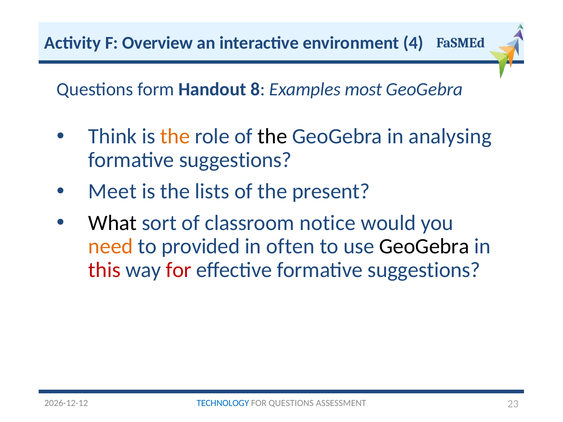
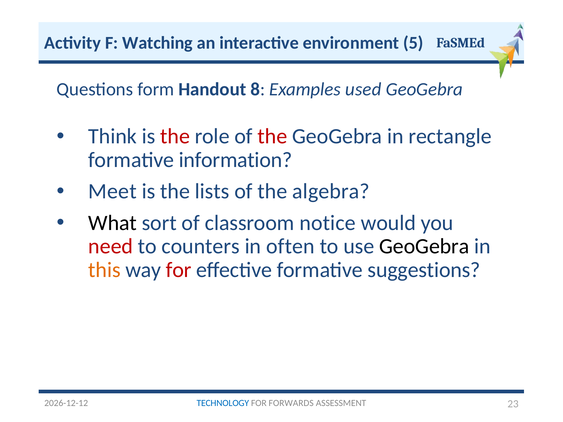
Overview: Overview -> Watching (158, 43)
4: 4 -> 5 (413, 43)
most: most -> used (363, 89)
the colour: orange -> red (175, 136)
the colour: black -> red (272, 136)
analysing: analysing -> rectangle (450, 136)
suggestions: suggestions -> information (235, 160)
present: present -> algebra (331, 191)
need colour: orange -> red (111, 247)
provided: provided -> counters (201, 247)
this colour: red -> orange (104, 270)
FOR QUESTIONS: QUESTIONS -> FORWARDS (291, 403)
